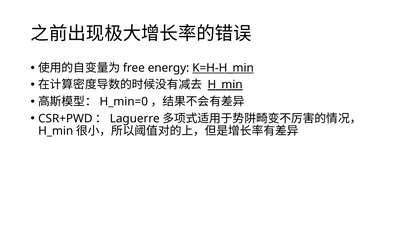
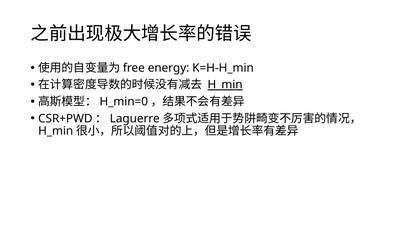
K=H-H_min underline: present -> none (223, 68)
